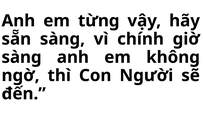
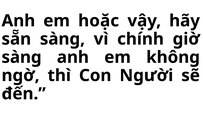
từng: từng -> hoặc (99, 21)
